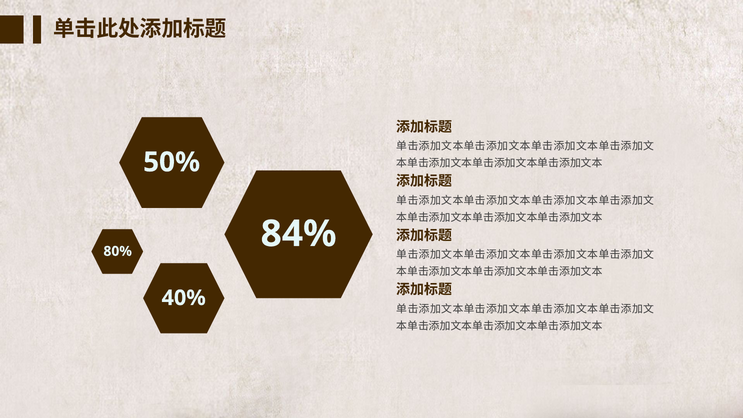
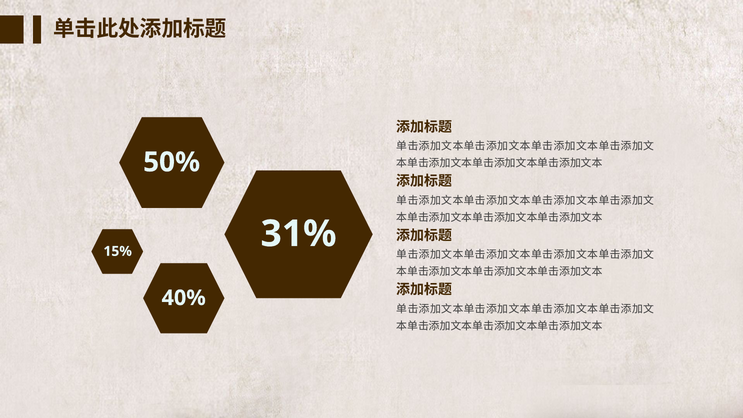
84%: 84% -> 31% (299, 234)
80%: 80% -> 15% (118, 251)
